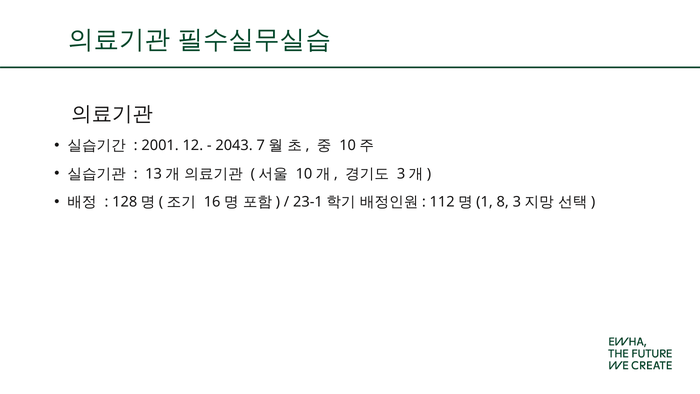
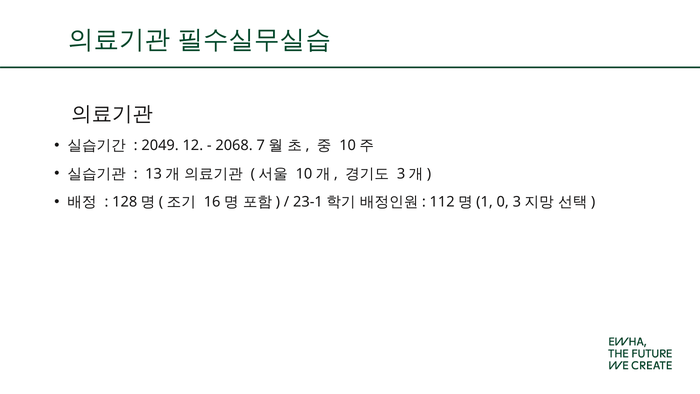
2001: 2001 -> 2049 (160, 145)
2043: 2043 -> 2068 (234, 145)
8: 8 -> 0 (503, 202)
